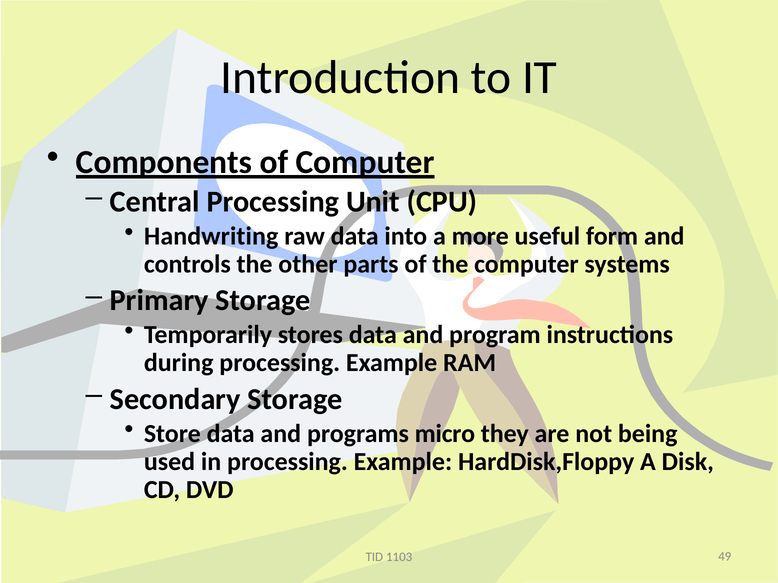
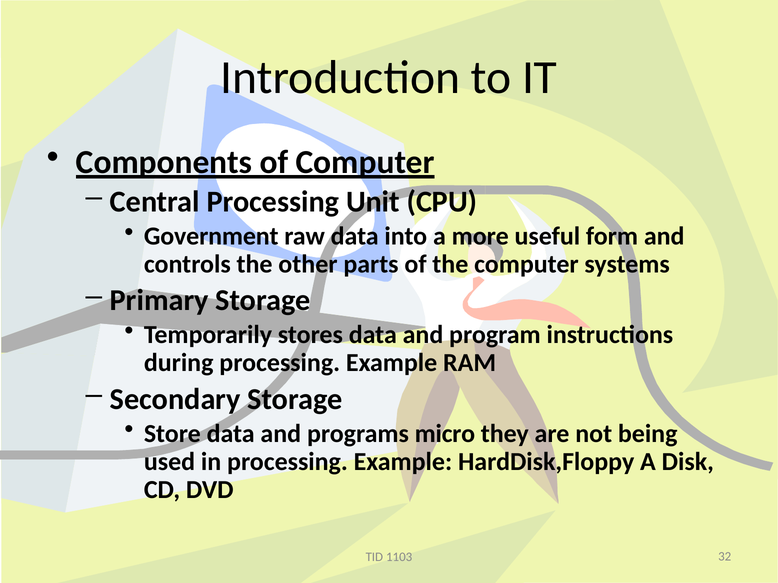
Handwriting: Handwriting -> Government (211, 236)
49: 49 -> 32 (725, 557)
